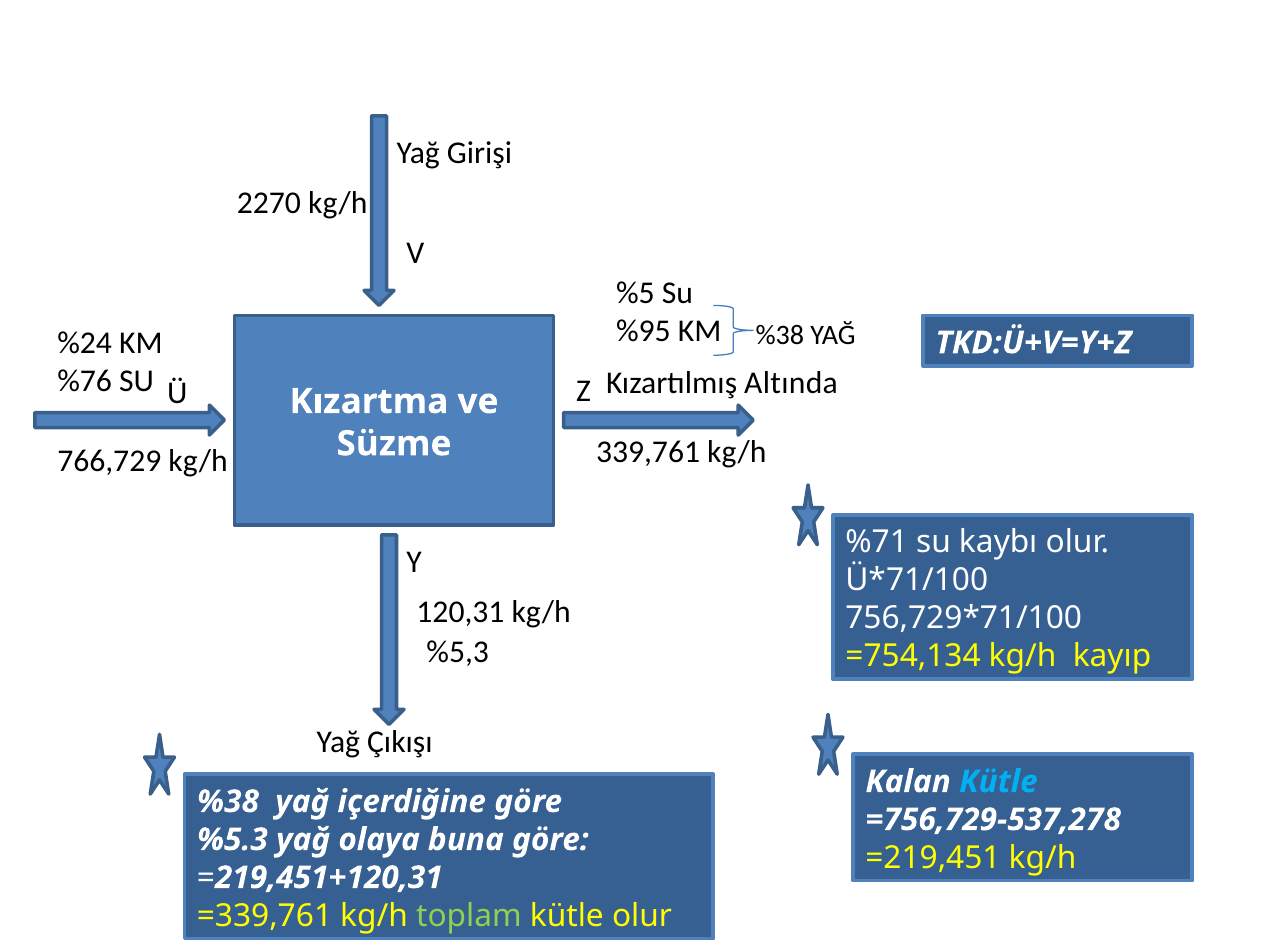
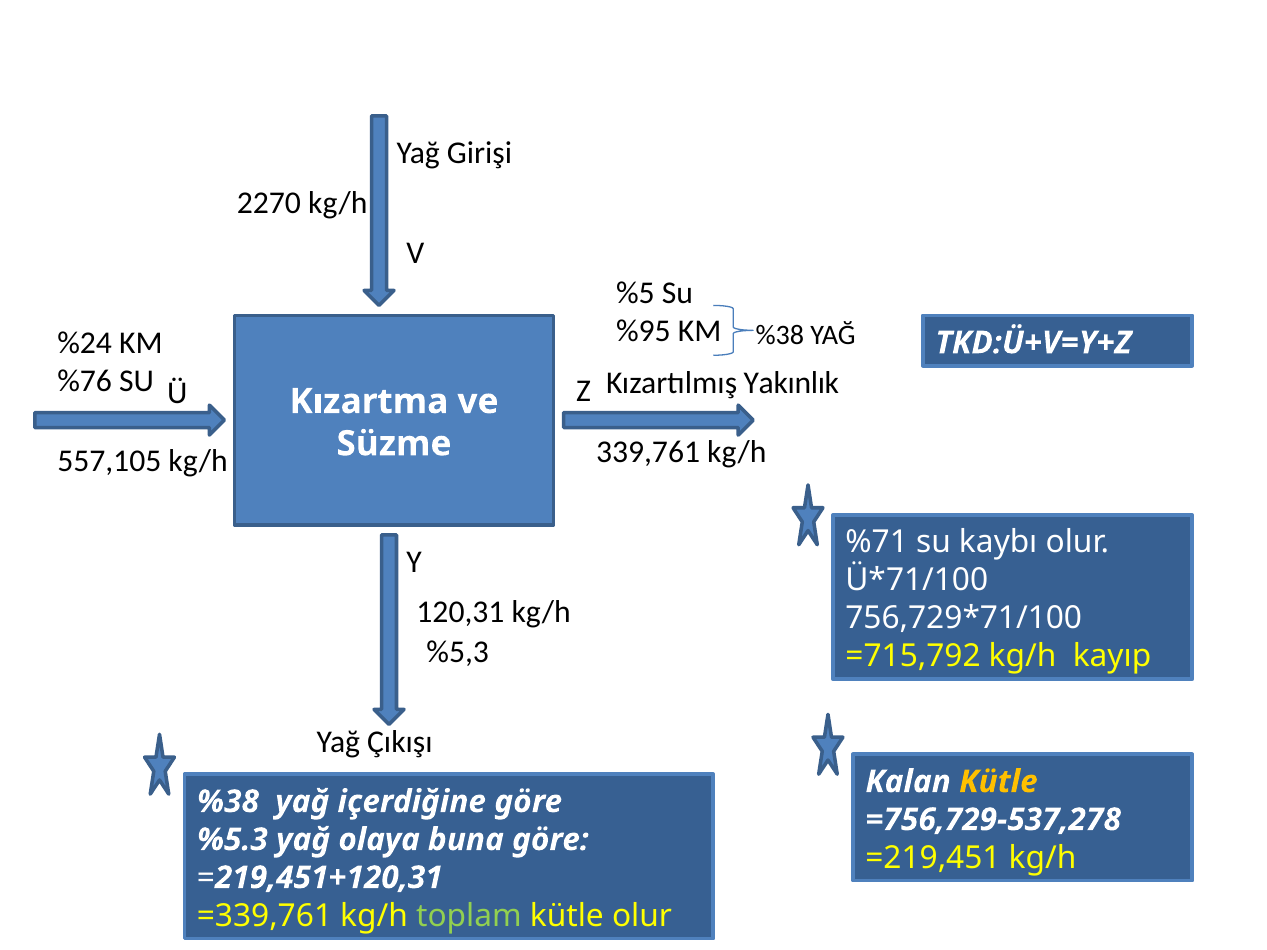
Altında: Altında -> Yakınlık (791, 383)
766,729: 766,729 -> 557,105 (109, 461)
=754,134: =754,134 -> =715,792 (913, 656)
Kütle colour: light blue -> yellow (998, 782)
